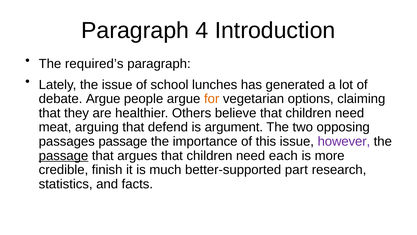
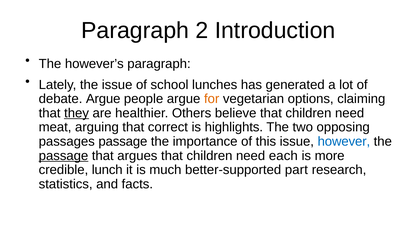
4: 4 -> 2 (202, 31)
required’s: required’s -> however’s (94, 64)
they underline: none -> present (77, 113)
defend: defend -> correct (168, 127)
argument: argument -> highlights (234, 127)
however colour: purple -> blue (344, 141)
finish: finish -> lunch (107, 170)
